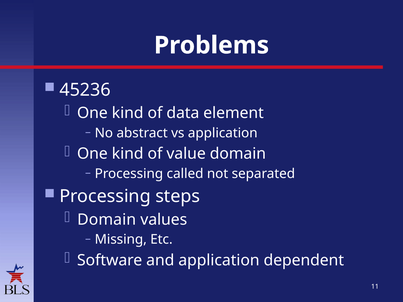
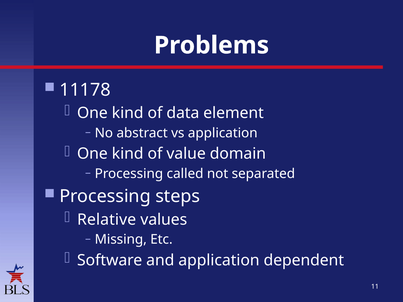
45236: 45236 -> 11178 (85, 90)
Domain: Domain -> Relative (107, 220)
